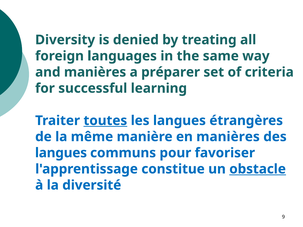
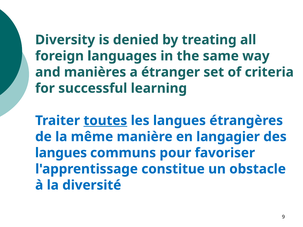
préparer: préparer -> étranger (171, 72)
en manières: manières -> langagier (228, 137)
obstacle underline: present -> none (258, 169)
